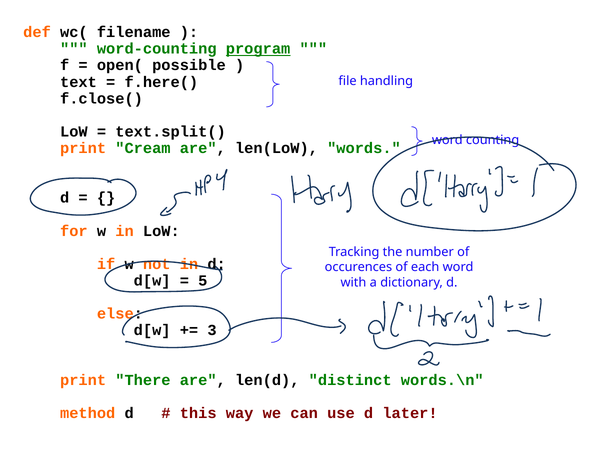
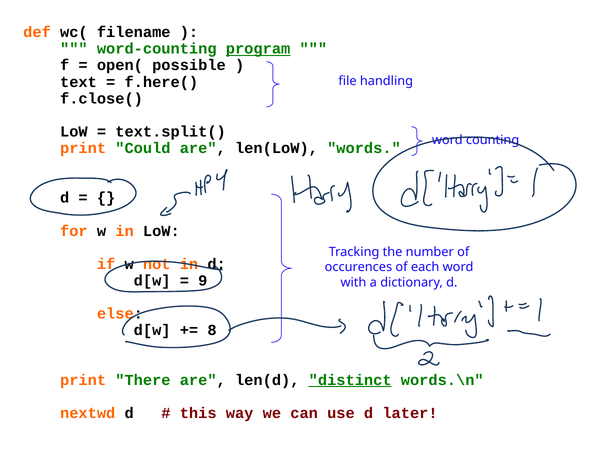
Cream: Cream -> Could (143, 148)
5: 5 -> 9 (203, 281)
3: 3 -> 8 (212, 331)
distinct underline: none -> present (350, 380)
method: method -> nextwd (88, 414)
